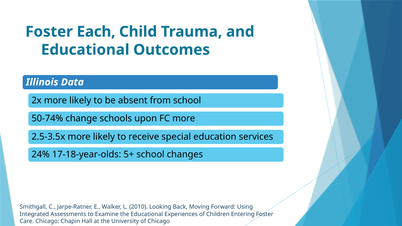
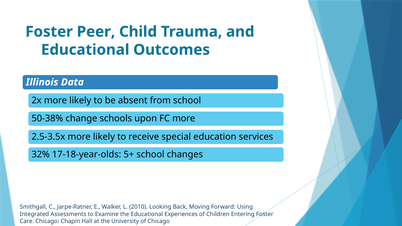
Each: Each -> Peer (96, 32)
50-74%: 50-74% -> 50-38% (47, 119)
24%: 24% -> 32% (41, 155)
